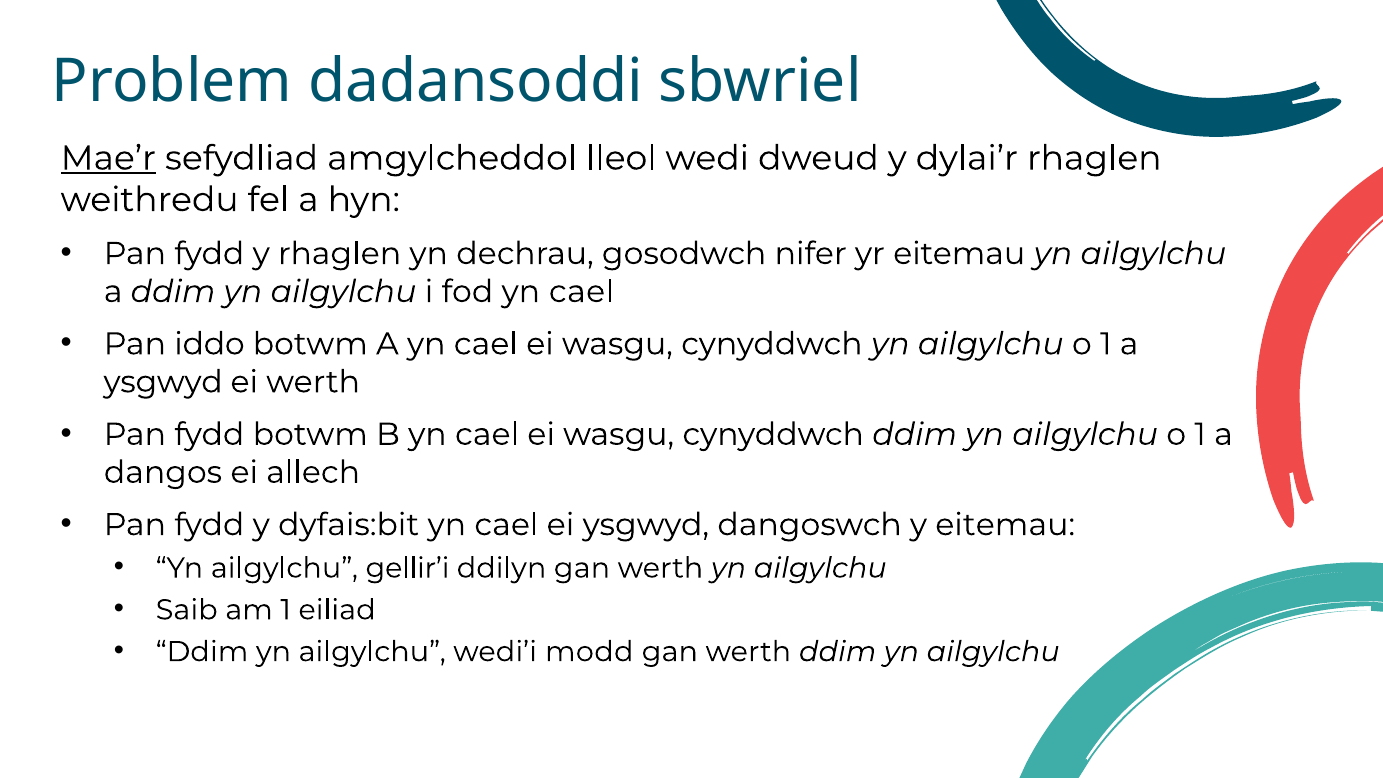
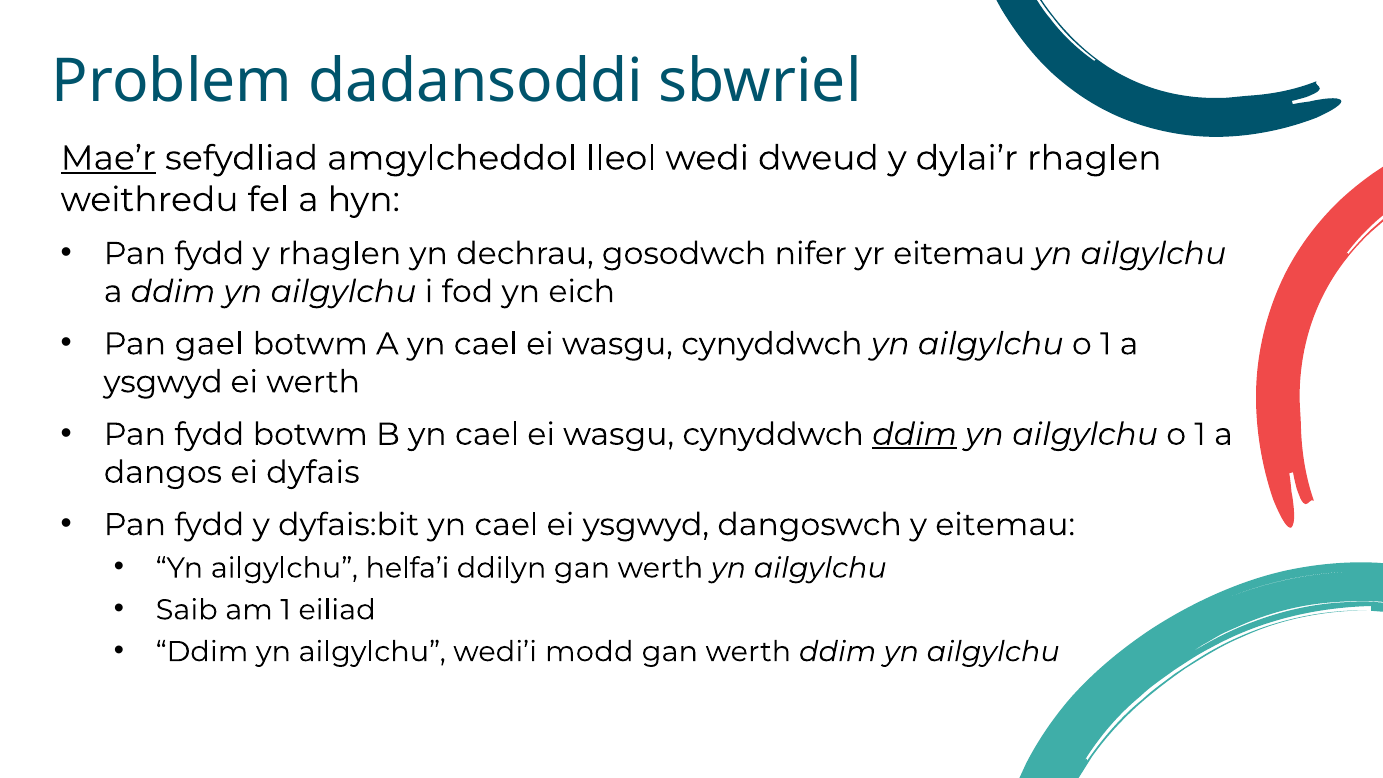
fod yn cael: cael -> eich (582, 292)
iddo: iddo -> gael (209, 344)
ddim underline: none -> present (915, 434)
allech: allech -> dyfais (313, 472)
gellir’i: gellir’i -> helfa’i (407, 568)
